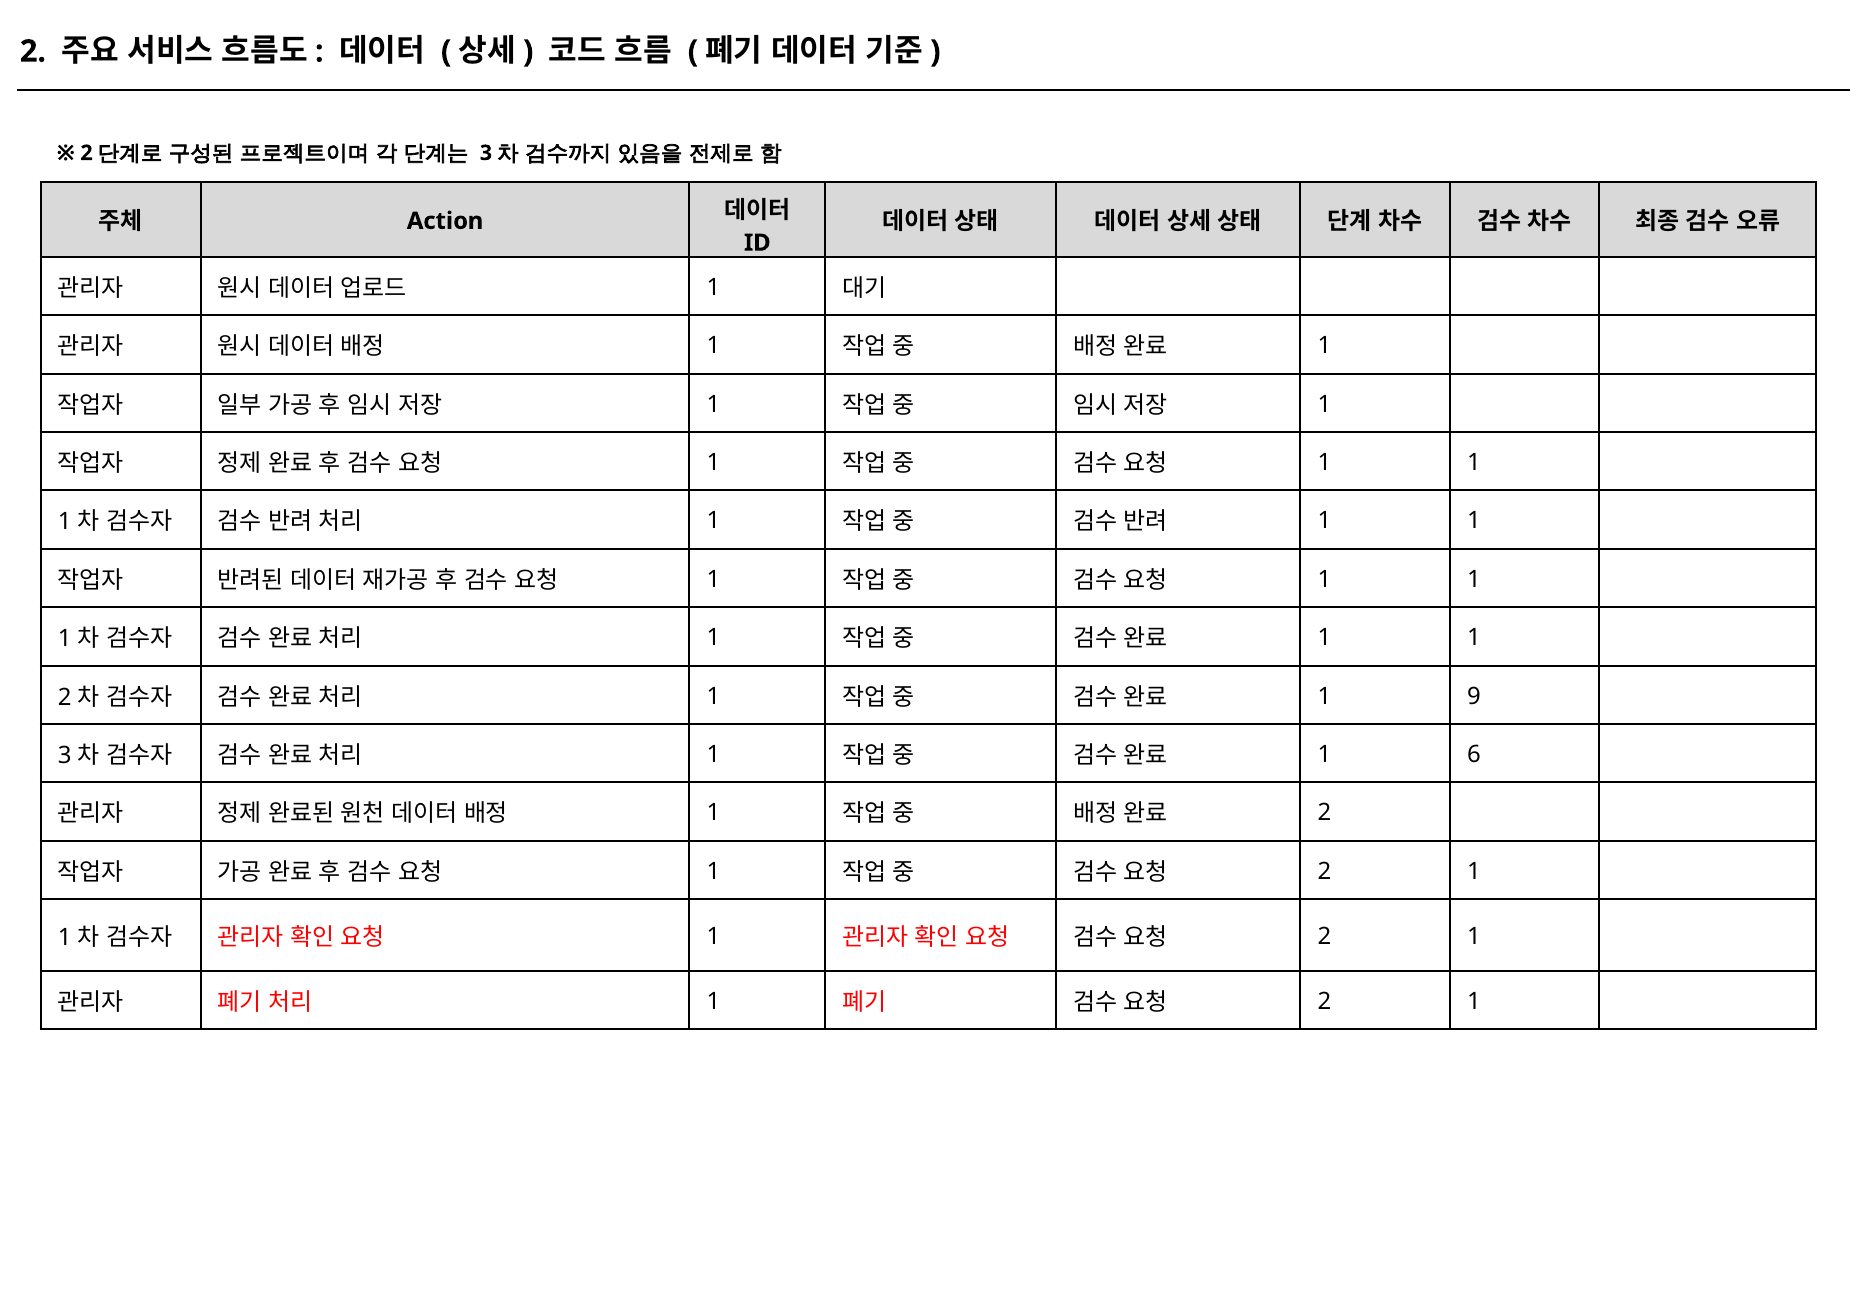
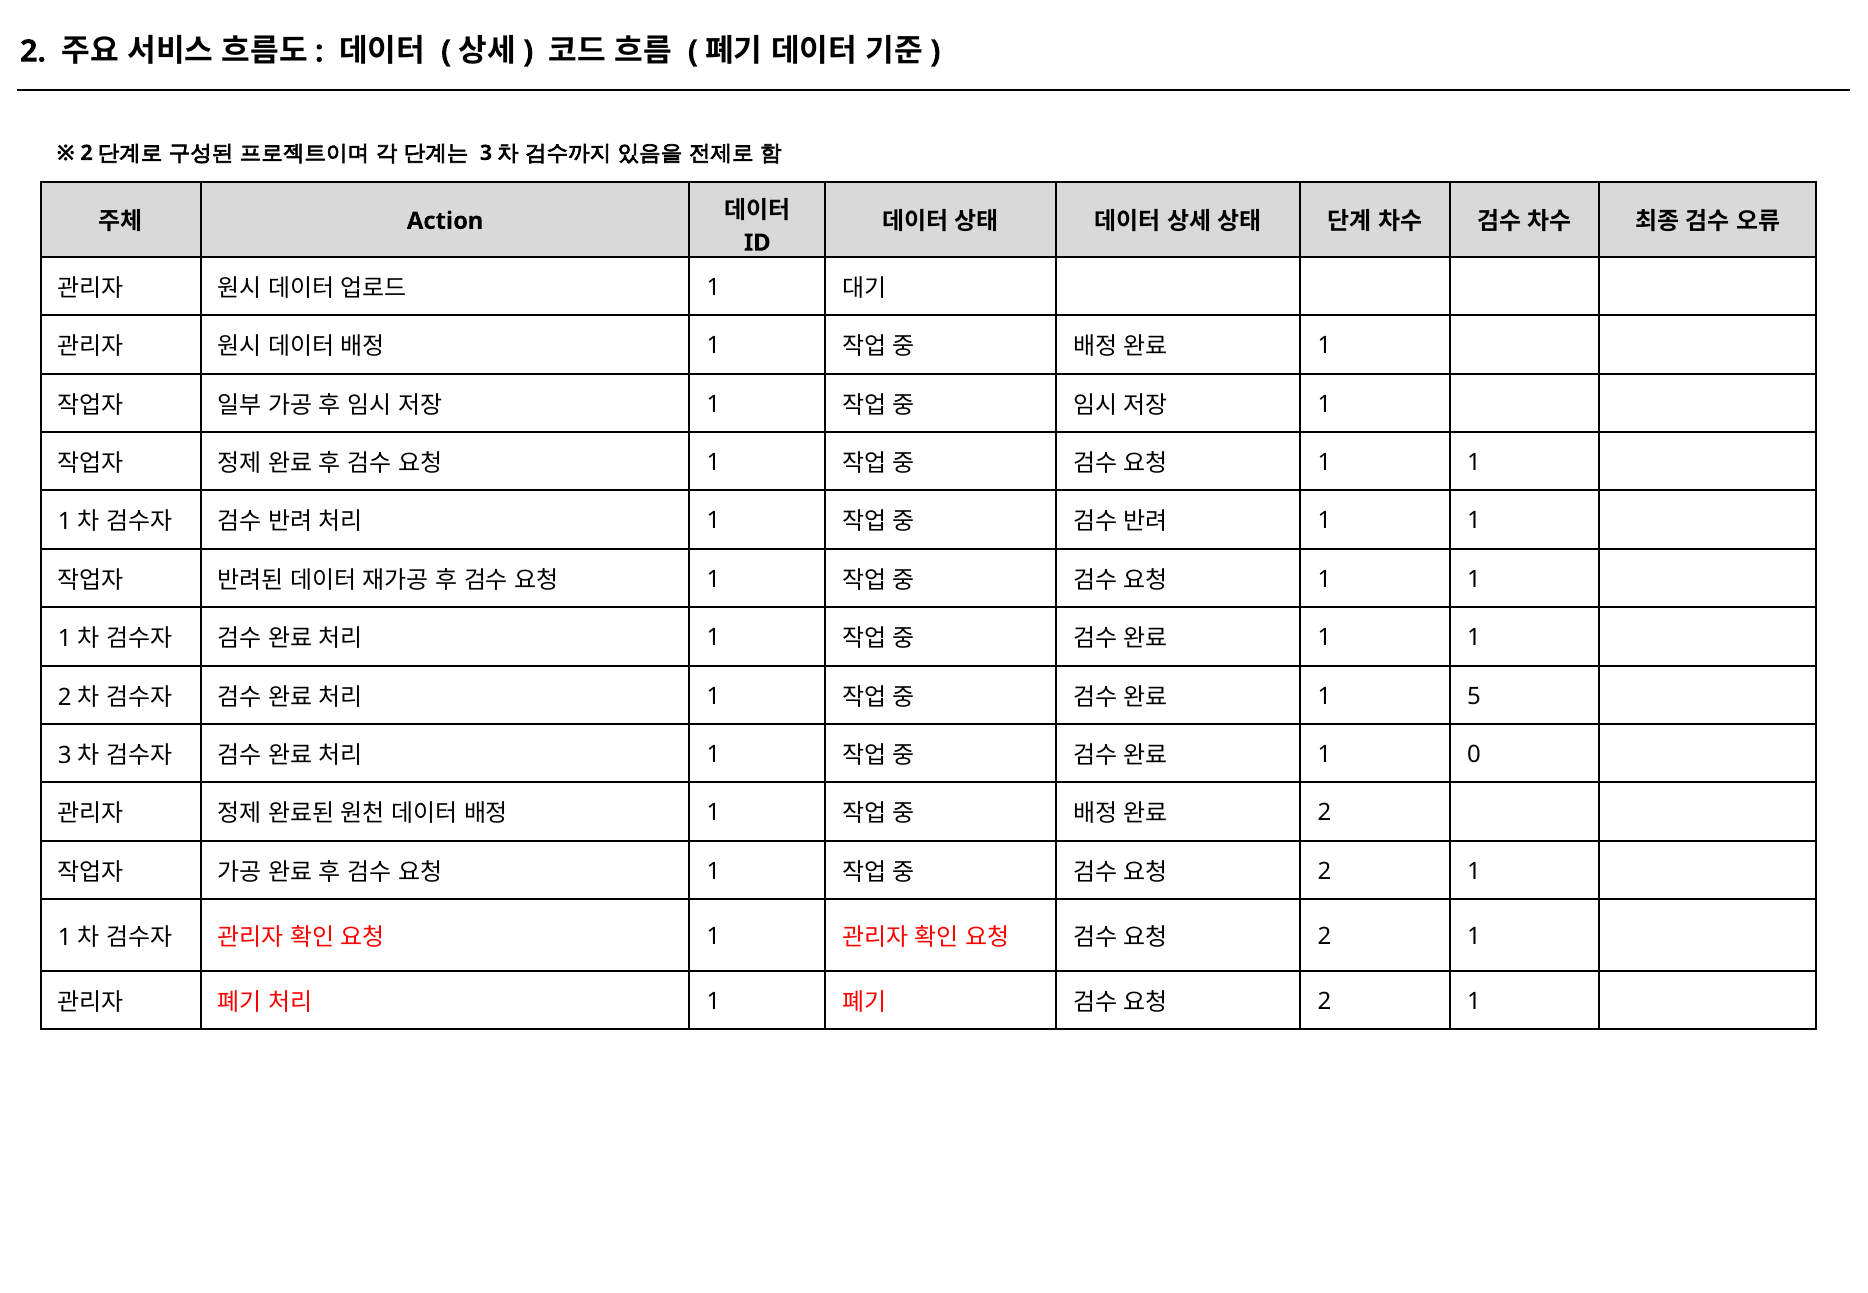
9: 9 -> 5 (1474, 696)
6: 6 -> 0 (1474, 755)
